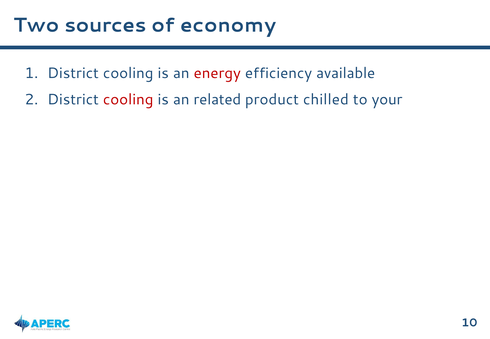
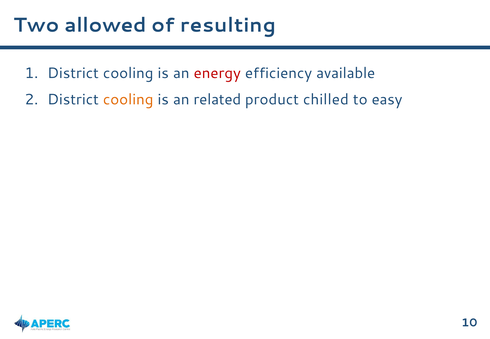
sources: sources -> allowed (105, 25)
economy: economy -> resulting (228, 25)
cooling colour: red -> orange (128, 100)
your: your -> easy (387, 100)
